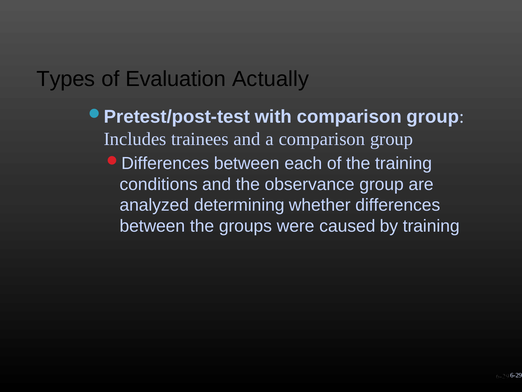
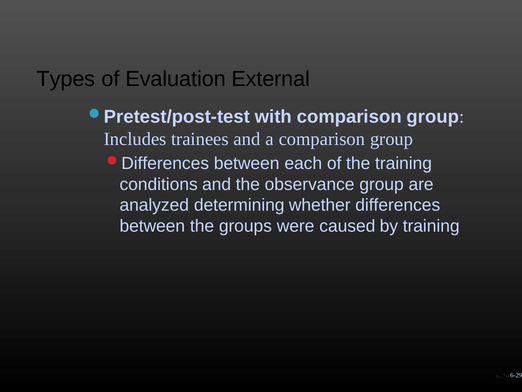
Actually: Actually -> External (271, 79)
